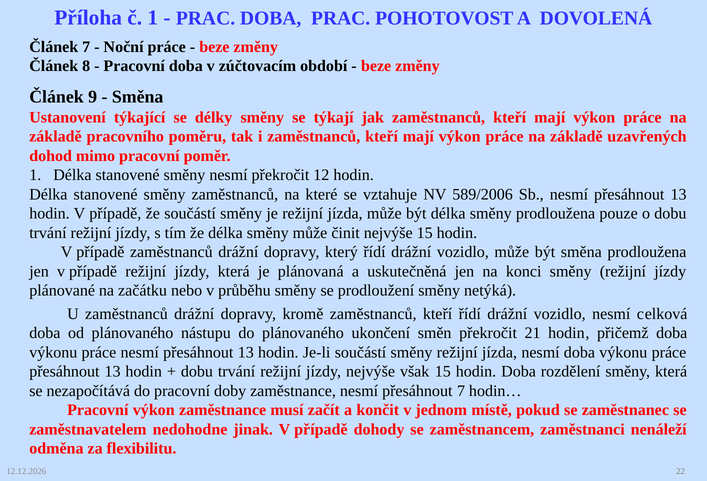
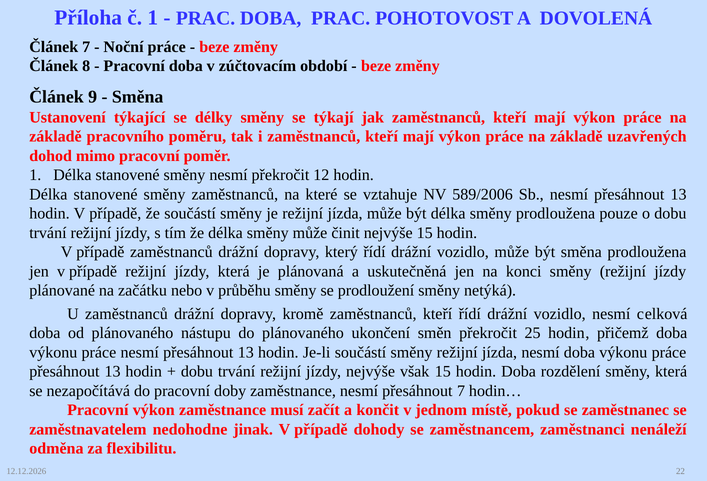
21: 21 -> 25 (533, 333)
